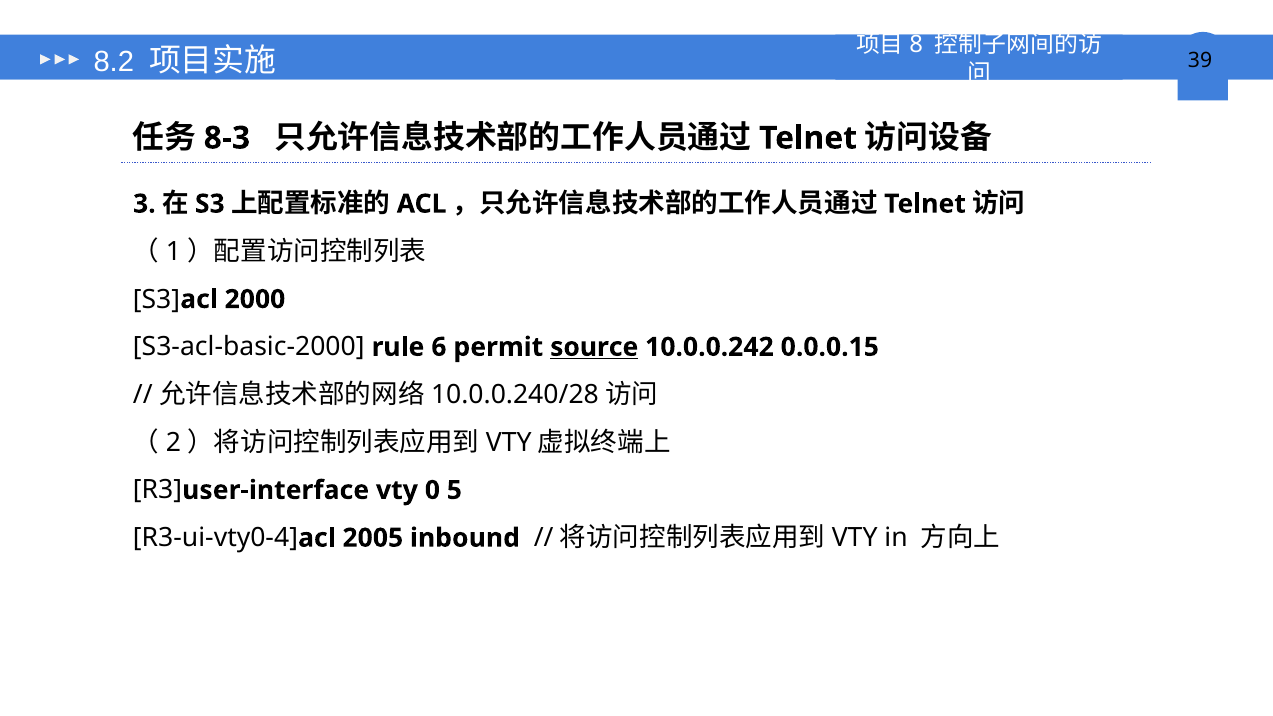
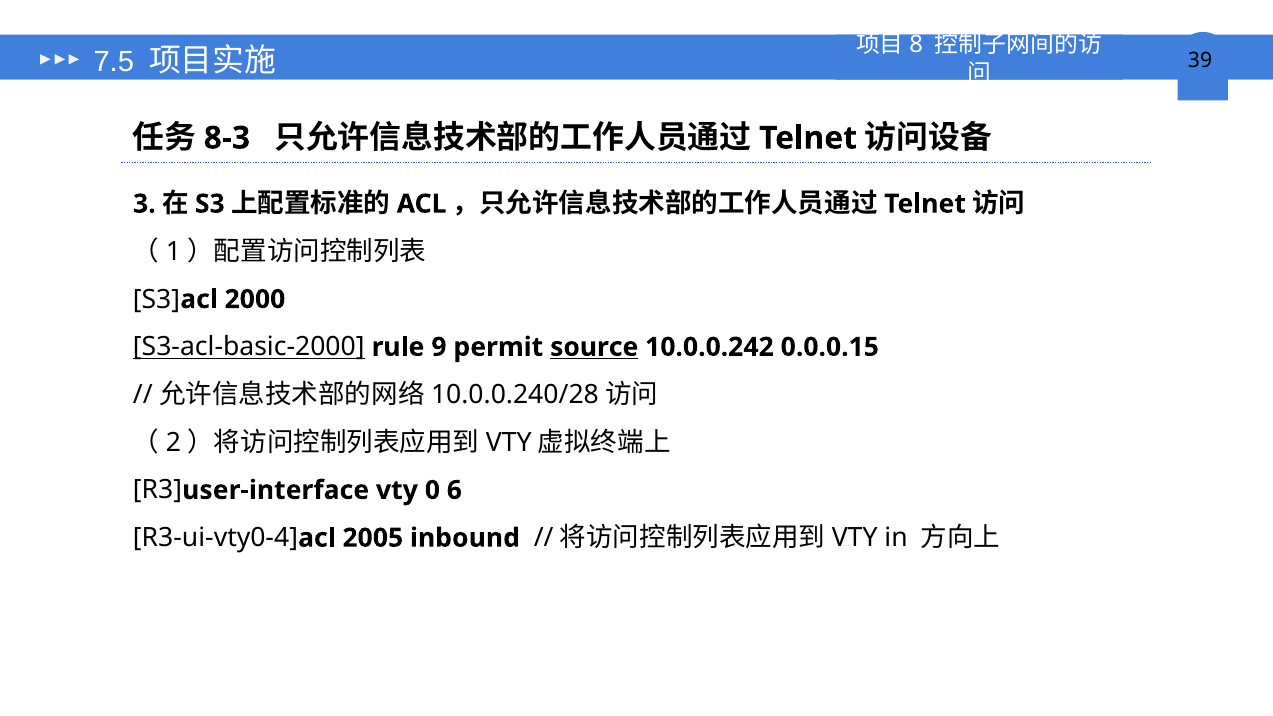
8.2: 8.2 -> 7.5 (114, 62)
S3-acl-basic-2000 underline: none -> present (249, 347)
6: 6 -> 9 (439, 347)
5: 5 -> 6 (454, 490)
